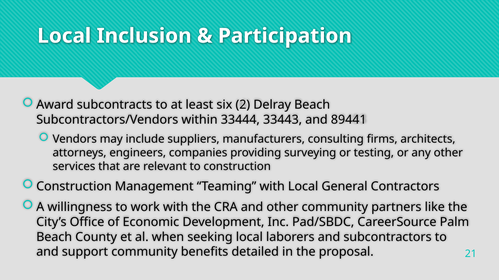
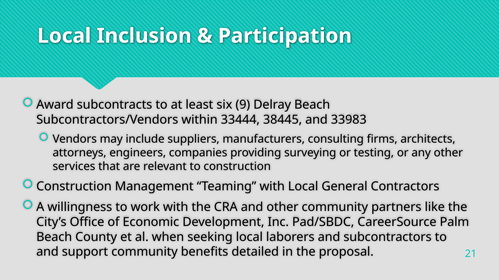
2: 2 -> 9 (243, 105)
33443: 33443 -> 38445 (283, 120)
89441: 89441 -> 33983 (349, 120)
